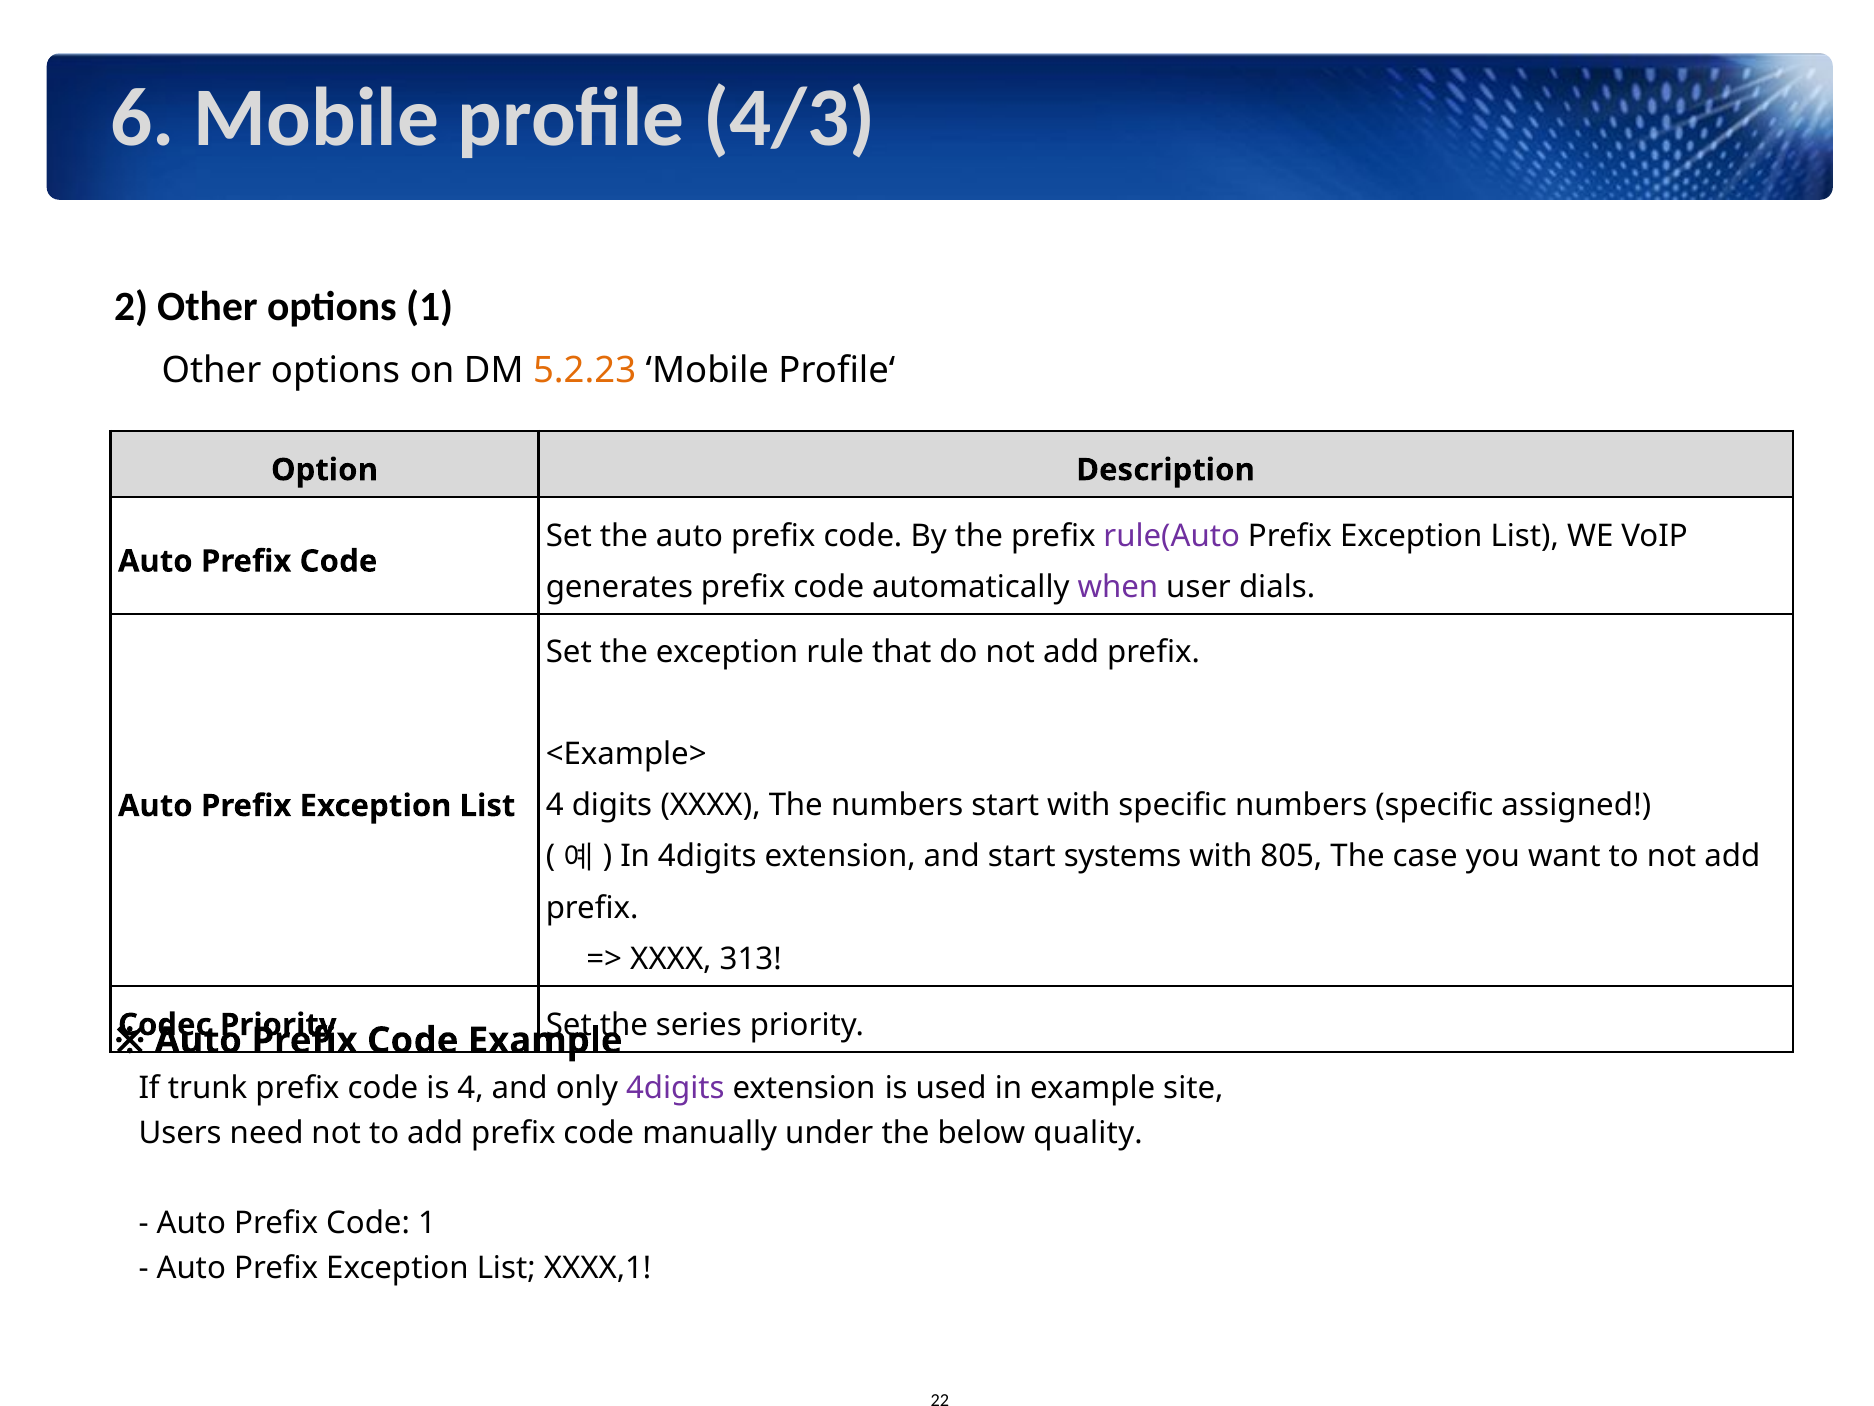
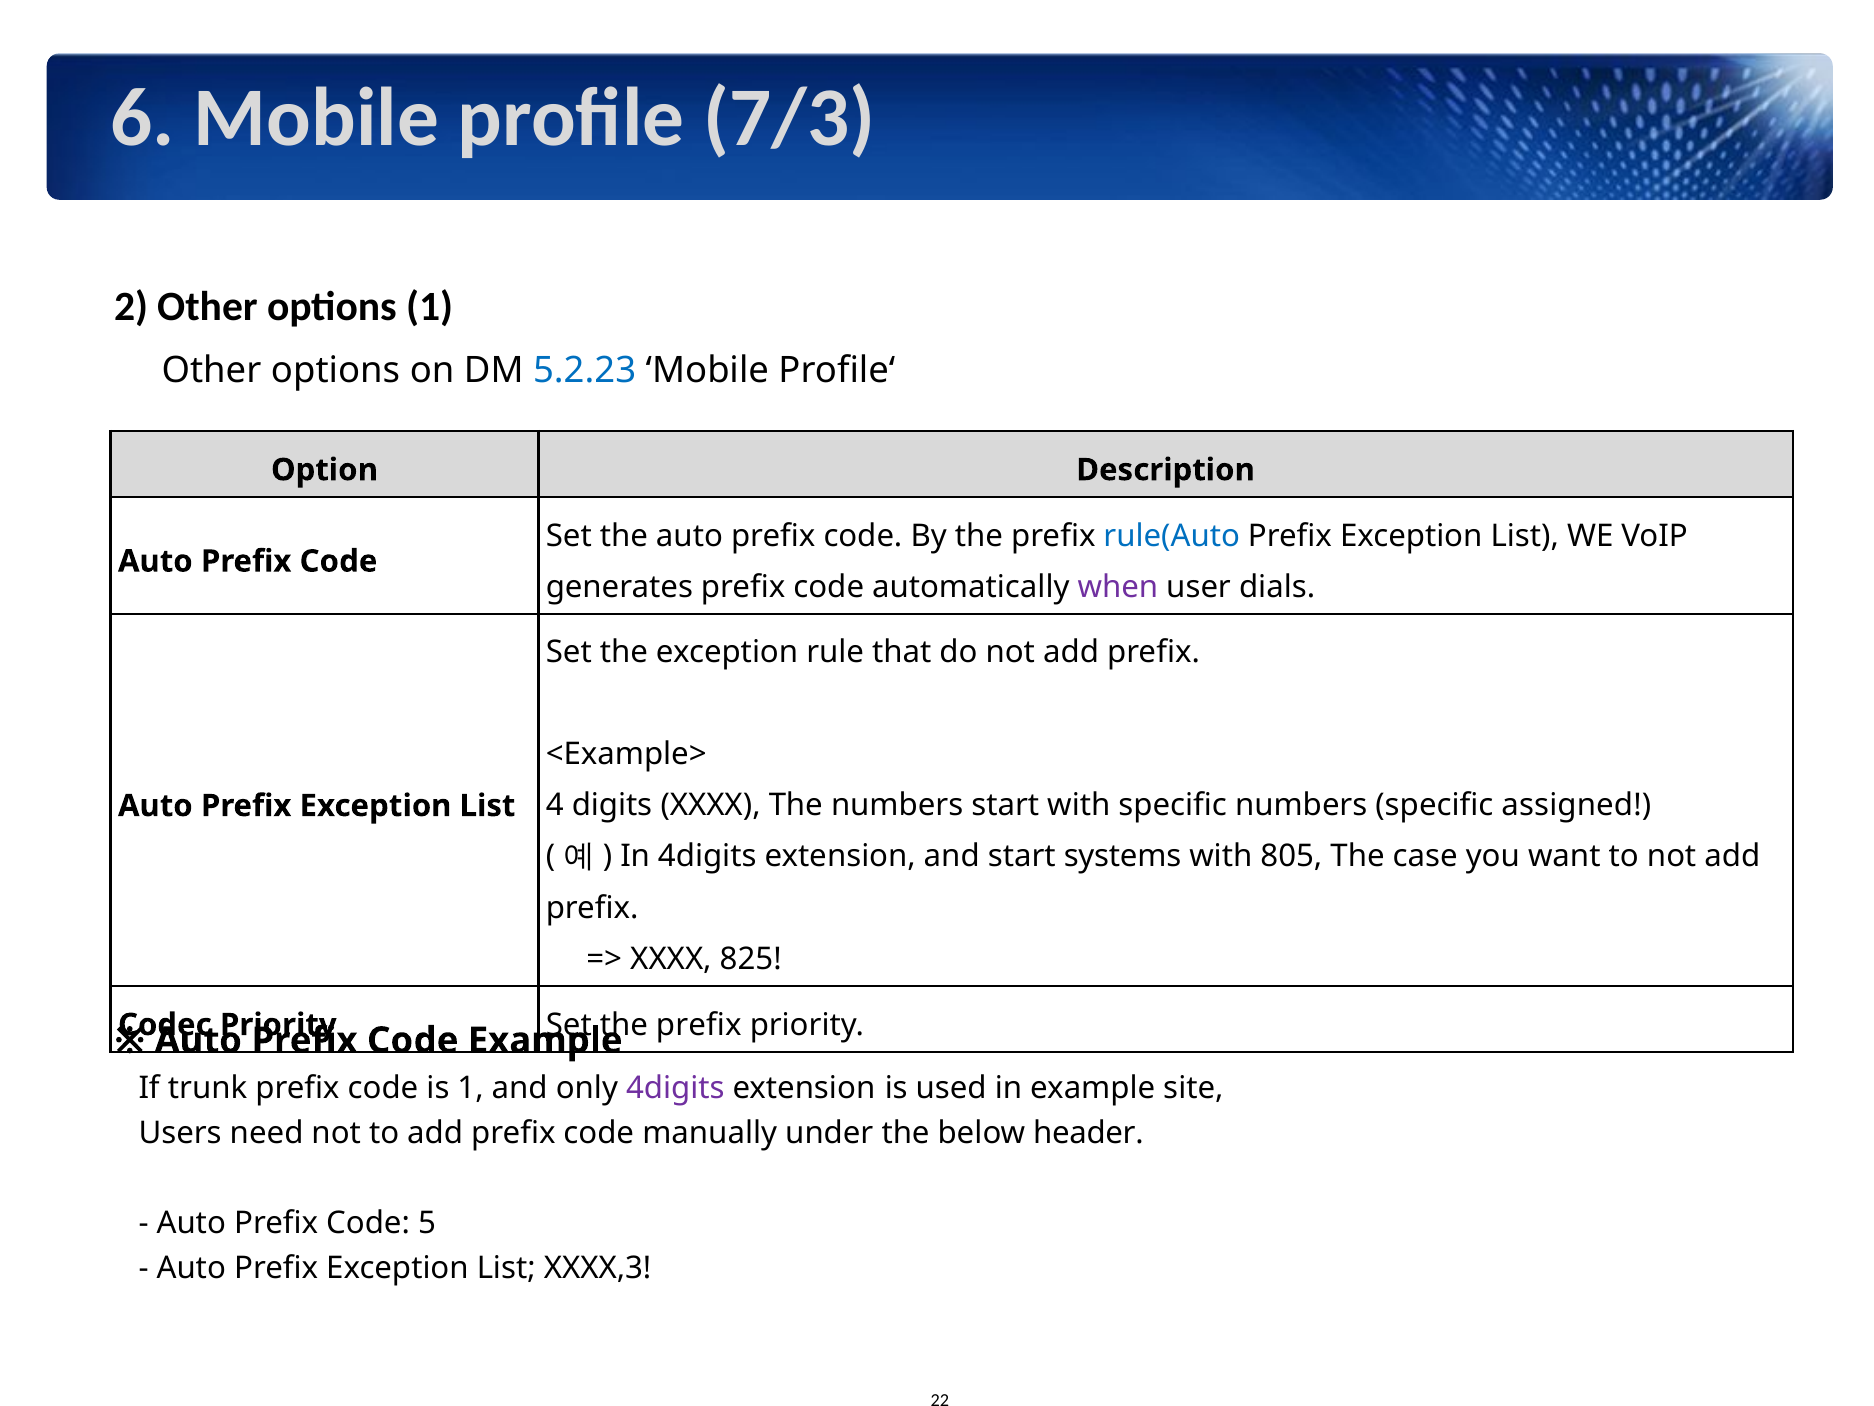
4/3: 4/3 -> 7/3 (789, 118)
5.2.23 colour: orange -> blue (585, 370)
rule(Auto colour: purple -> blue (1172, 536)
313: 313 -> 825 (751, 959)
series: series -> prefix (699, 1024)
is 4: 4 -> 1 (470, 1088)
quality: quality -> header (1088, 1133)
Code 1: 1 -> 5 (427, 1223)
XXXX,1: XXXX,1 -> XXXX,3 (598, 1268)
